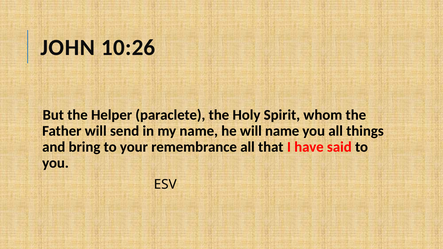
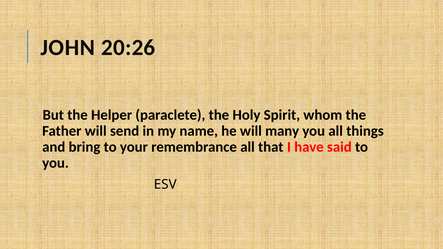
10:26: 10:26 -> 20:26 (128, 48)
will name: name -> many (282, 131)
